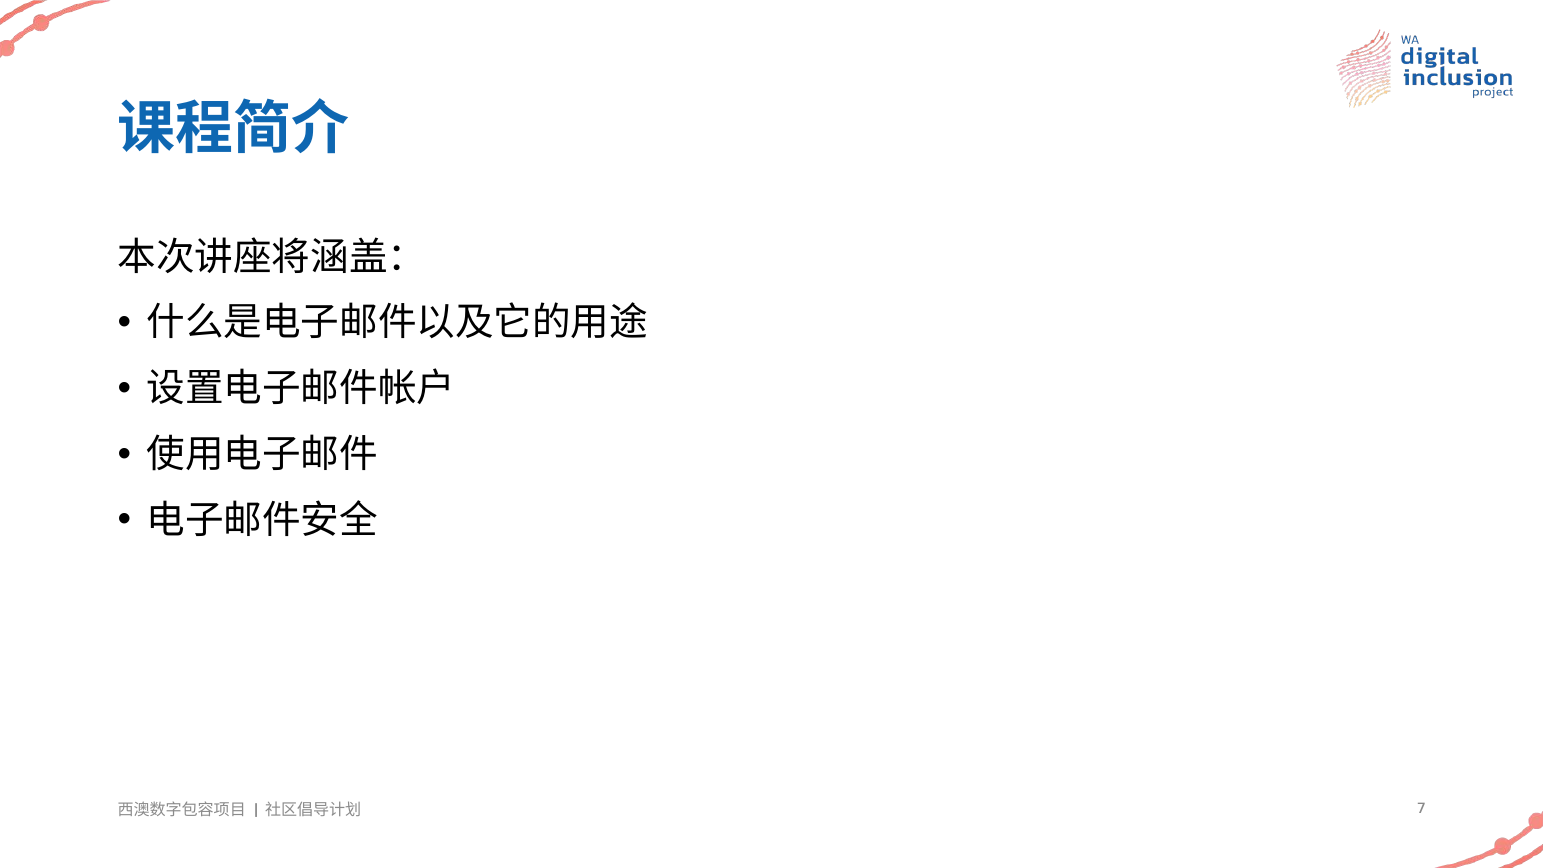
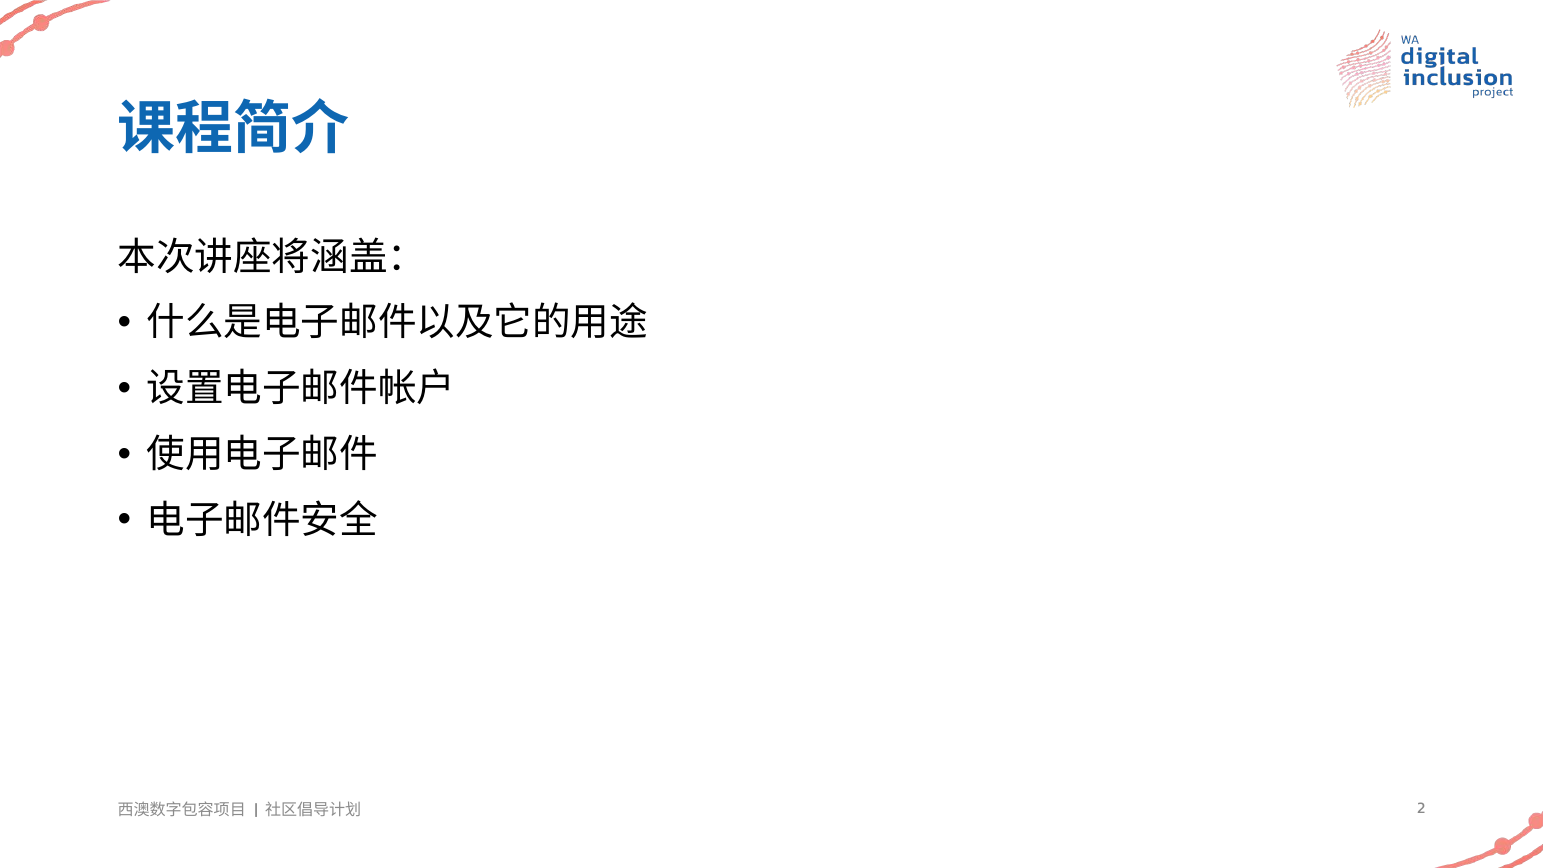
7: 7 -> 2 (1421, 808)
